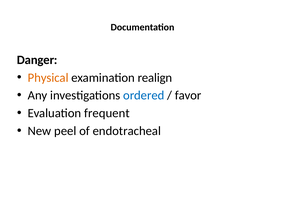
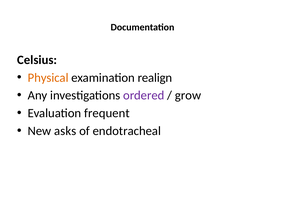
Danger: Danger -> Celsius (37, 60)
ordered colour: blue -> purple (144, 95)
favor: favor -> grow (188, 95)
peel: peel -> asks (65, 131)
